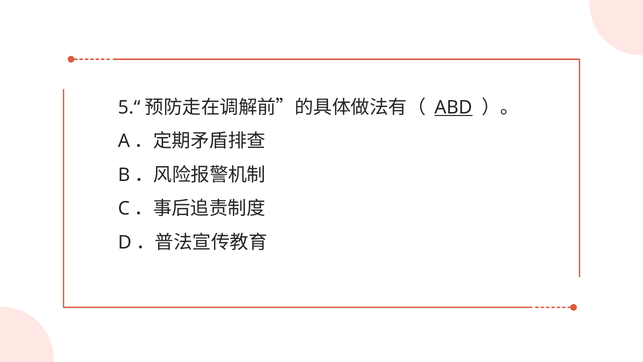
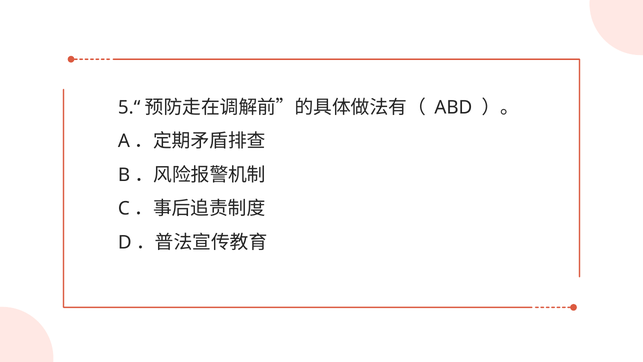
ABD underline: present -> none (453, 107)
